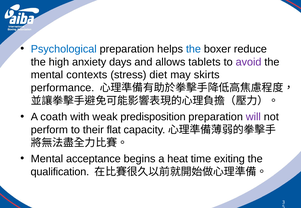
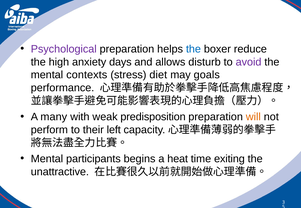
Psychological colour: blue -> purple (64, 49)
tablets: tablets -> disturb (205, 62)
skirts: skirts -> goals (207, 75)
coath: coath -> many (54, 117)
will colour: purple -> orange (253, 117)
flat: flat -> left (114, 130)
acceptance: acceptance -> participants (93, 159)
qualification: qualification -> unattractive (60, 172)
